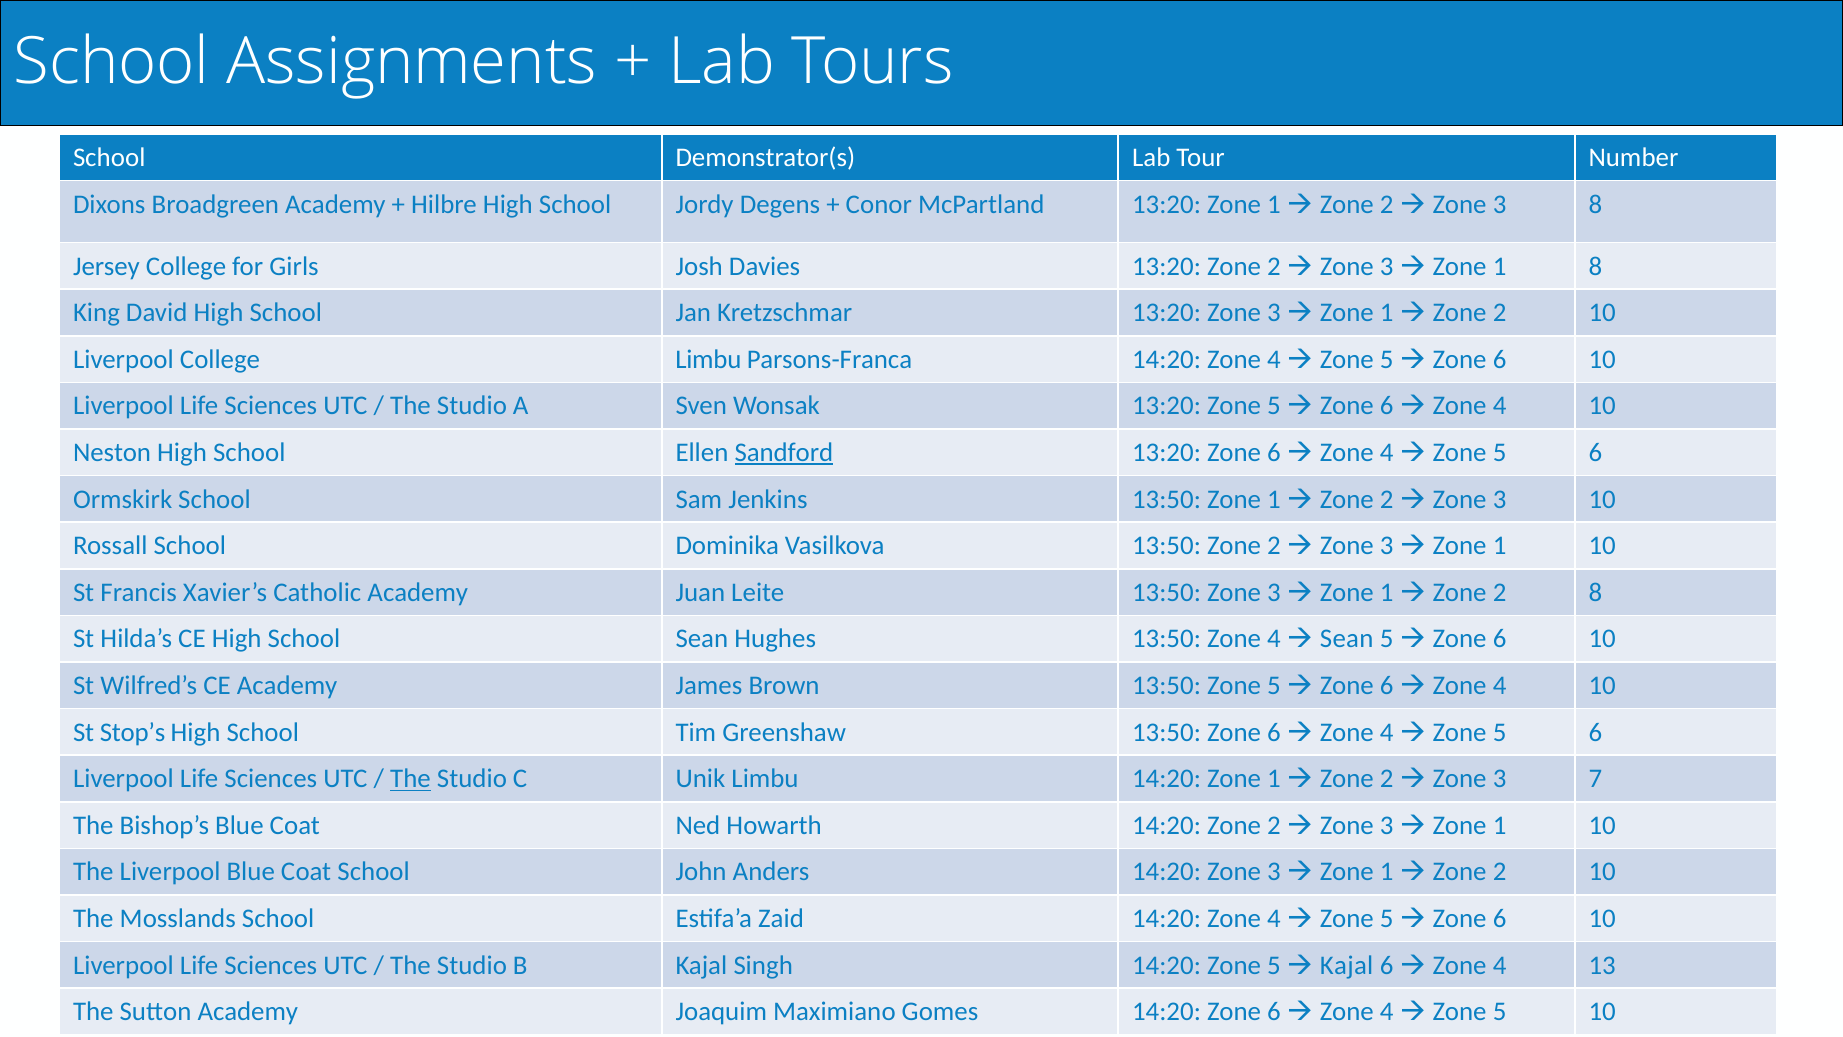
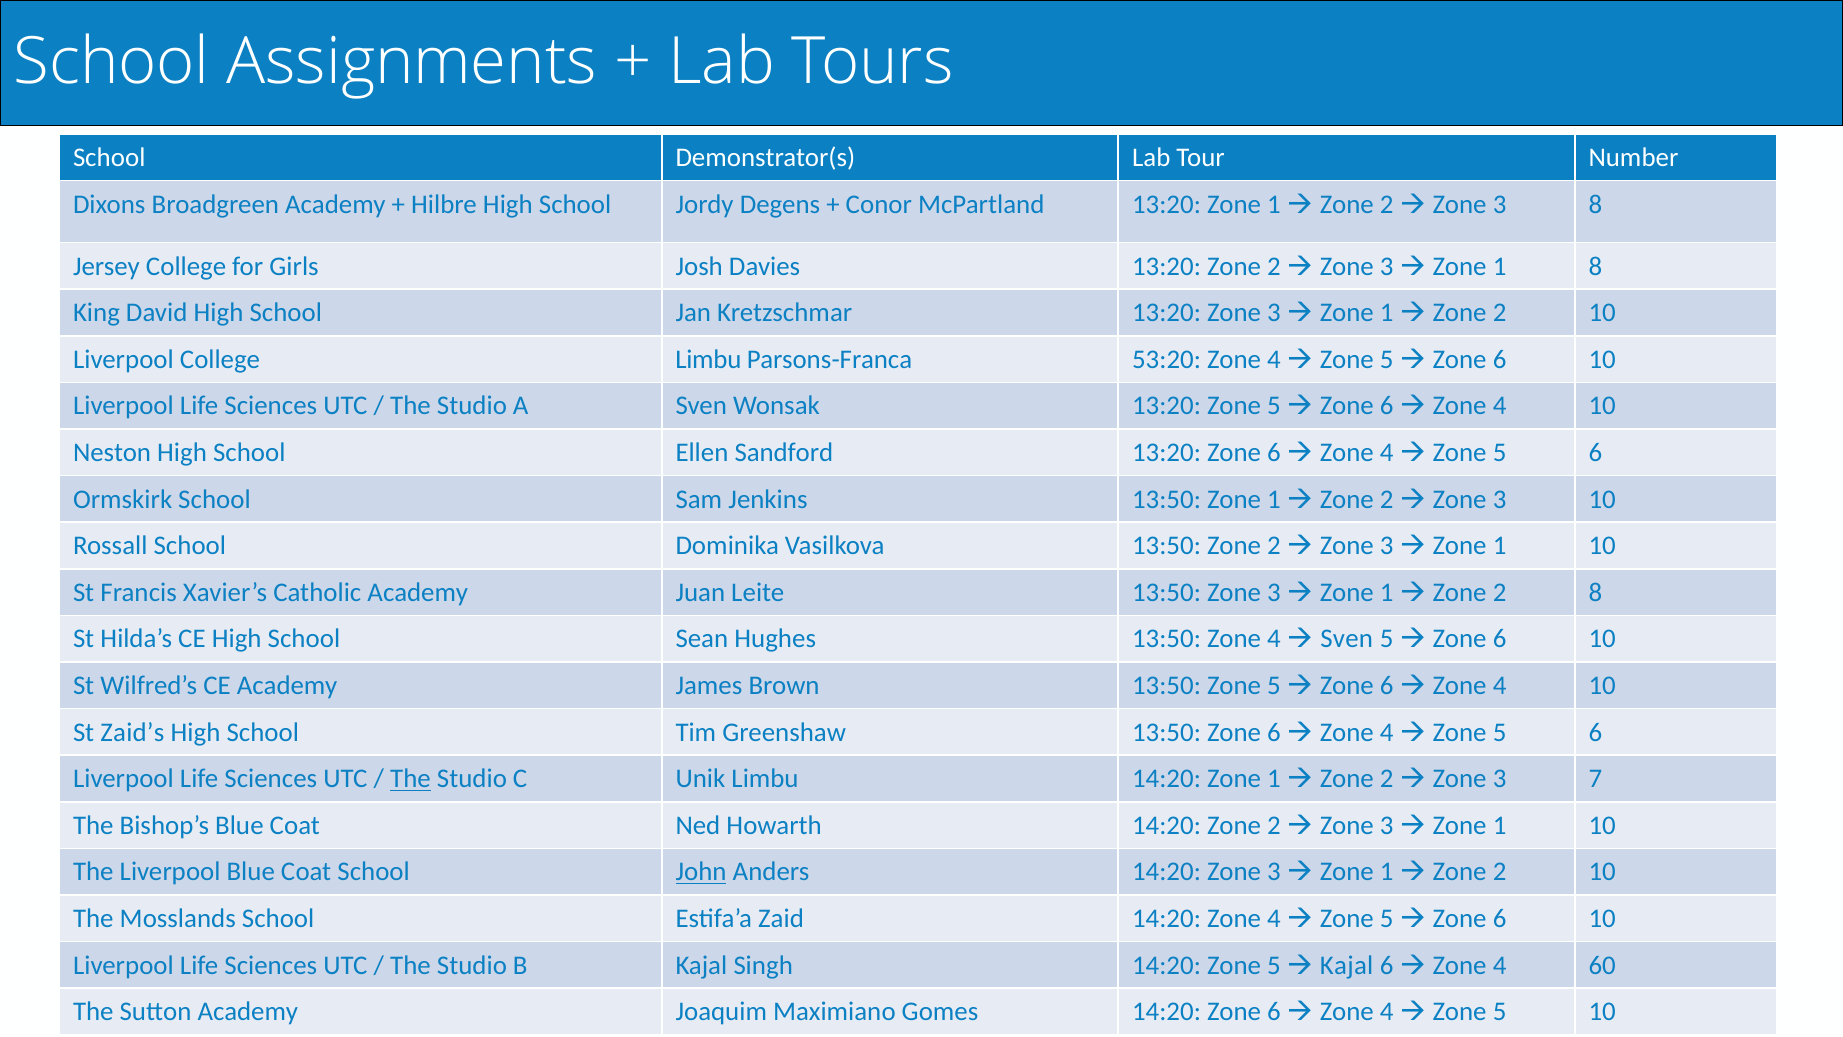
Parsons-Franca 14:20: 14:20 -> 53:20 (1167, 359)
Sandford underline: present -> none (784, 452)
Sean: Sean -> Sven (1347, 639)
Stop’s: Stop’s -> Zaid’s (132, 732)
John underline: none -> present (701, 872)
13: 13 -> 60 (1602, 965)
